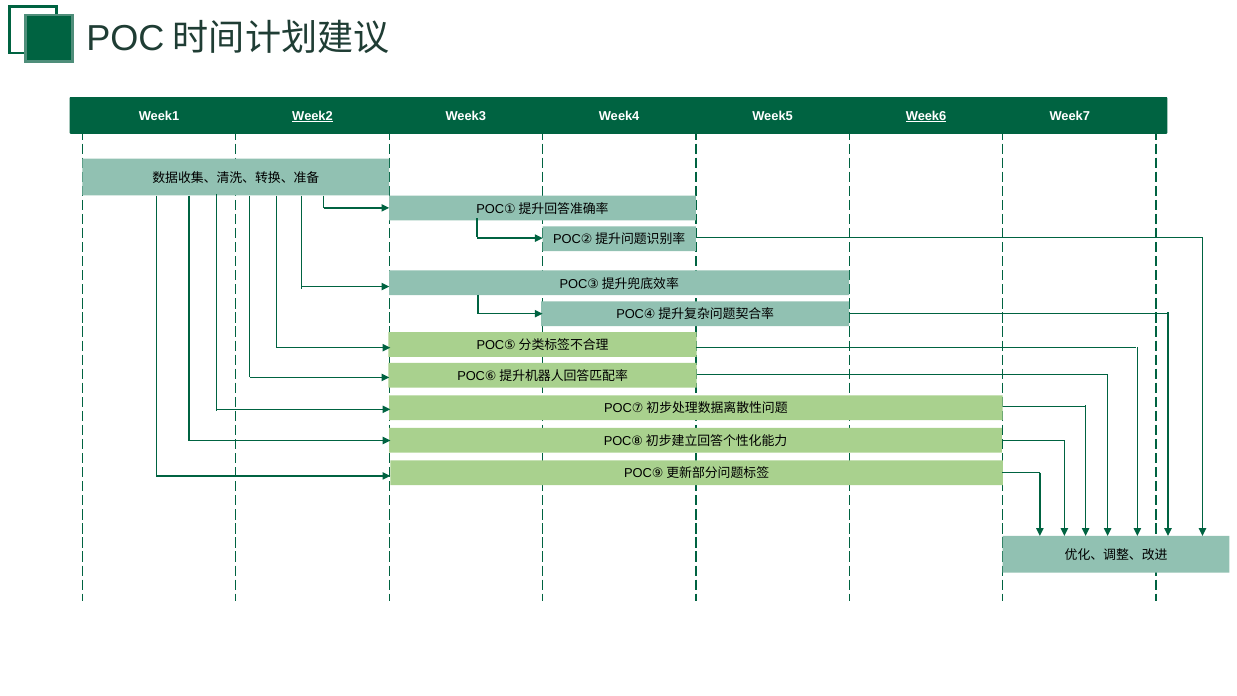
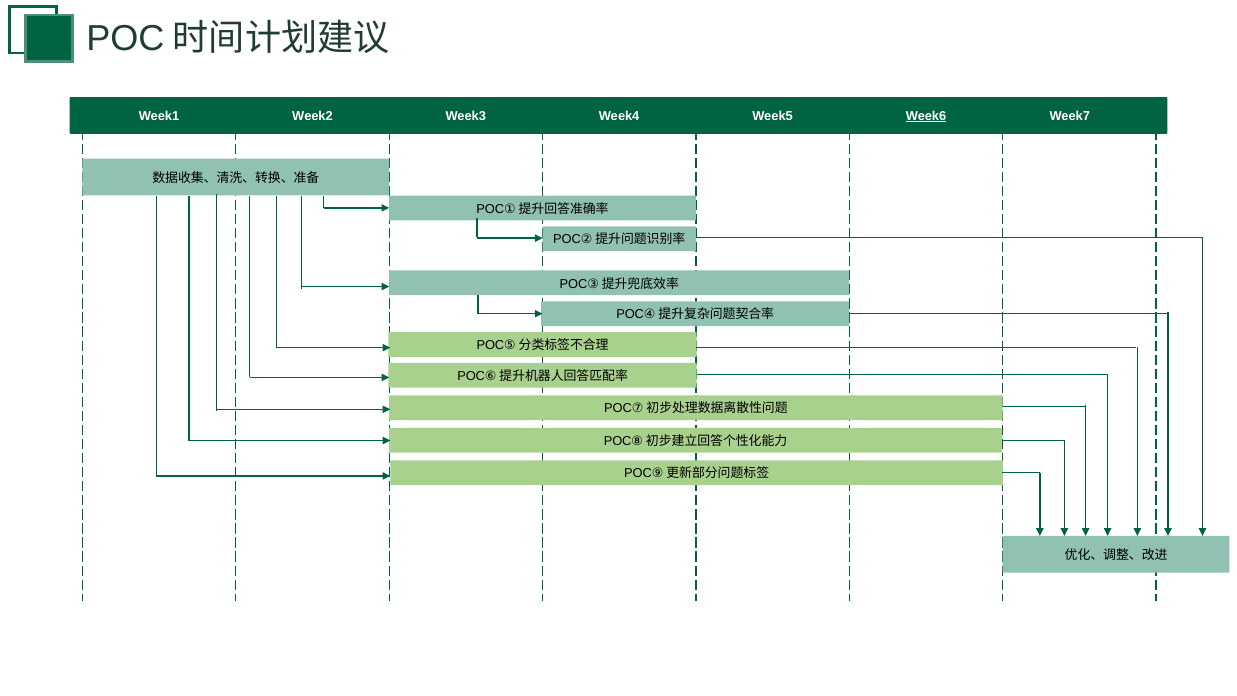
Week2 underline: present -> none (312, 116)
